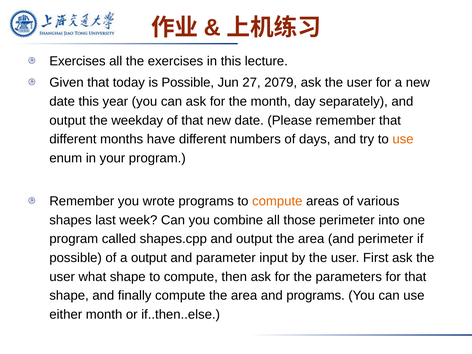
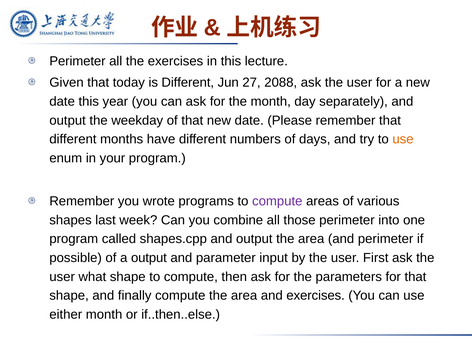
Exercises: Exercises -> Perimeter (77, 61)
is Possible: Possible -> Different (188, 83)
2079: 2079 -> 2088 (281, 83)
compute colour: orange -> purple (277, 201)
and programs: programs -> exercises (316, 296)
